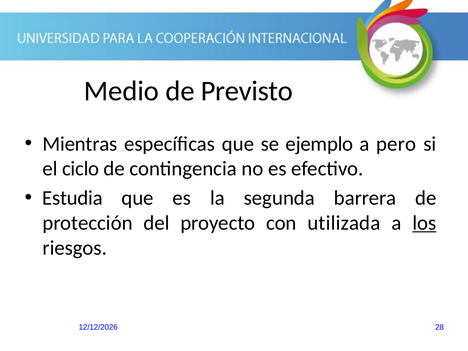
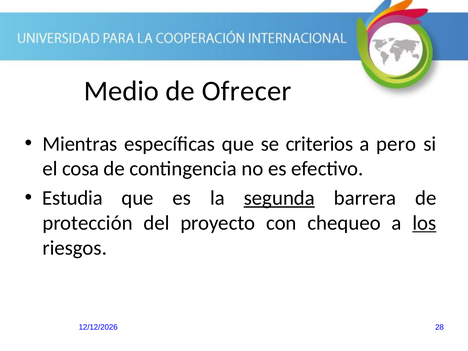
Previsto: Previsto -> Ofrecer (247, 91)
ejemplo: ejemplo -> criterios (319, 144)
ciclo: ciclo -> cosa (81, 169)
segunda underline: none -> present (279, 198)
utilizada: utilizada -> chequeo (344, 223)
